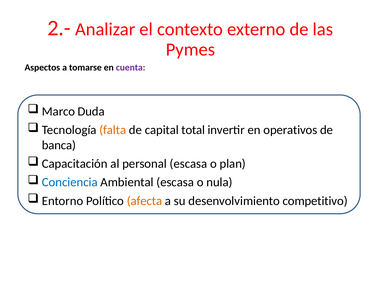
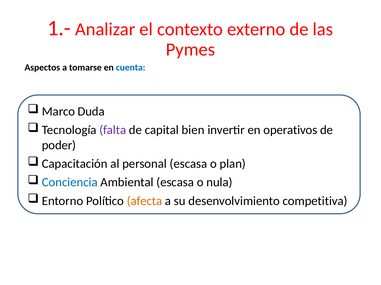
2.-: 2.- -> 1.- (59, 28)
cuenta colour: purple -> blue (131, 68)
falta colour: orange -> purple (113, 130)
total: total -> bien (193, 130)
banca: banca -> poder (59, 145)
competitivo: competitivo -> competitiva (315, 201)
